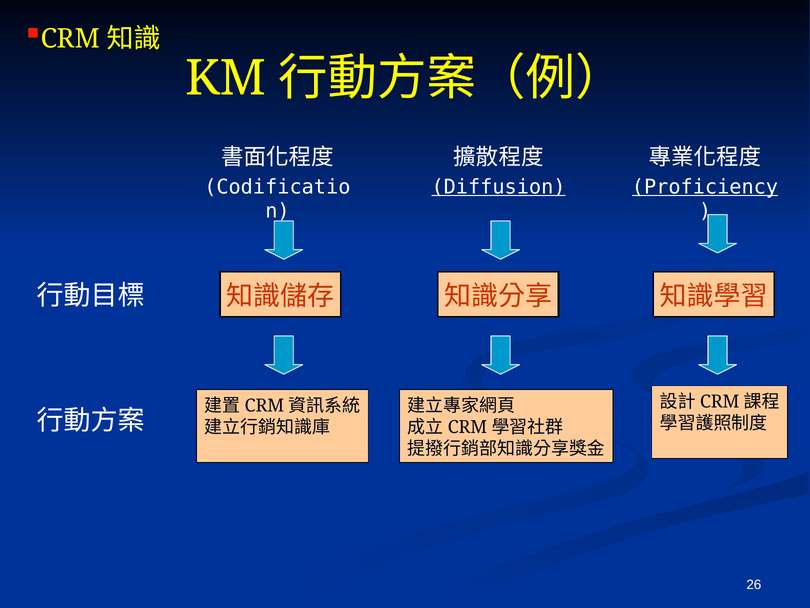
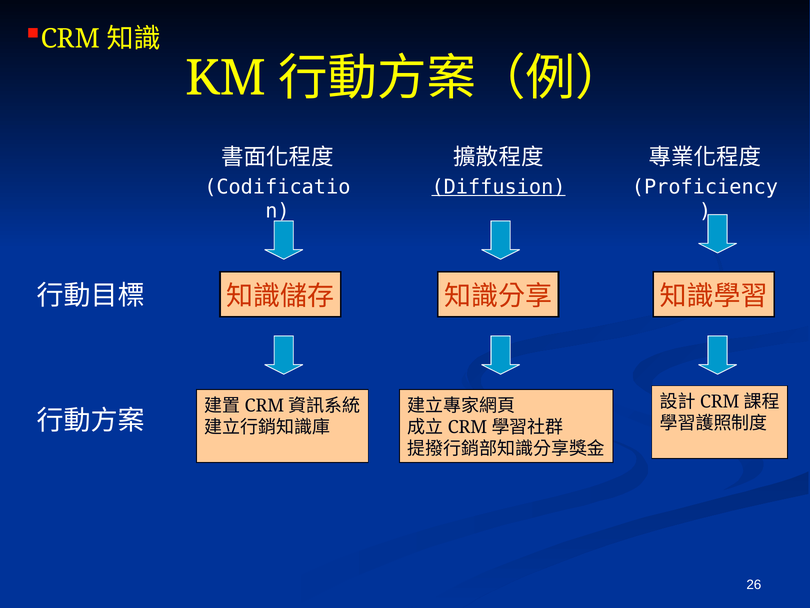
Proficiency underline: present -> none (705, 187)
